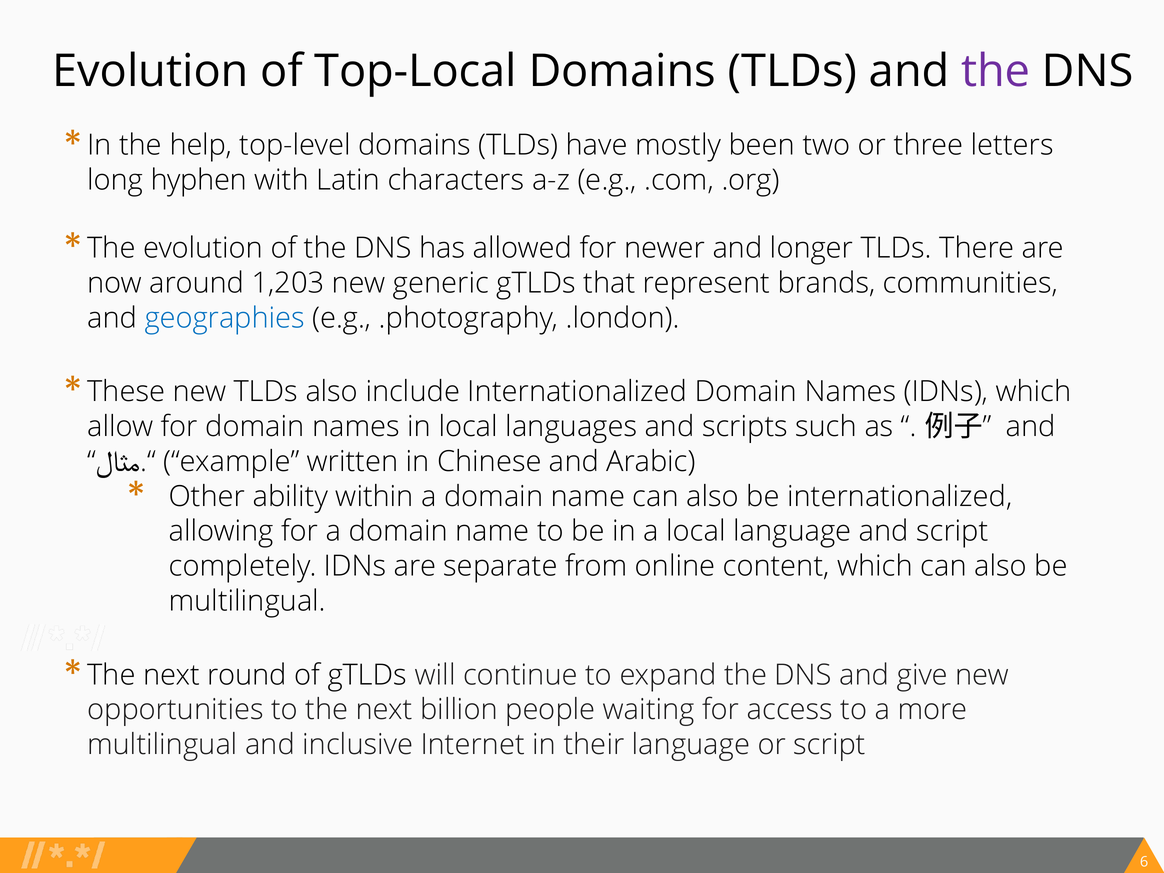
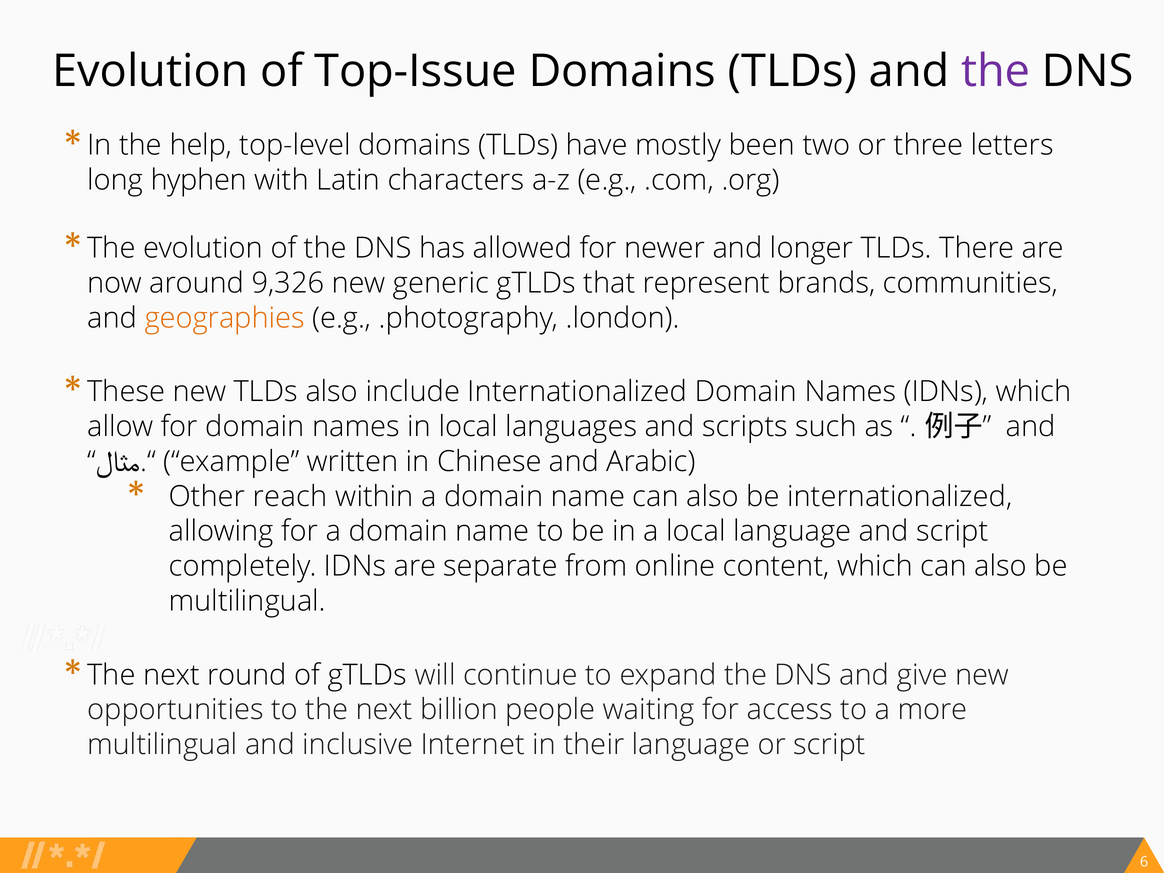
Top-Local: Top-Local -> Top-Issue (416, 71)
1,203: 1,203 -> 9,326 (288, 283)
geographies colour: blue -> orange (225, 318)
ability: ability -> reach (290, 496)
